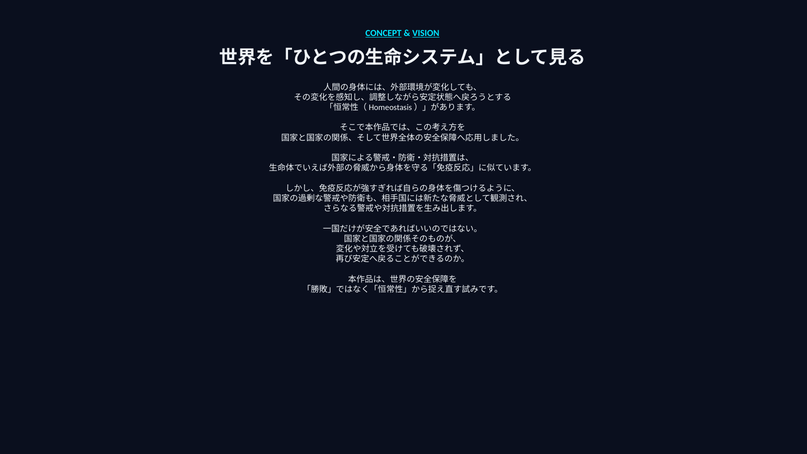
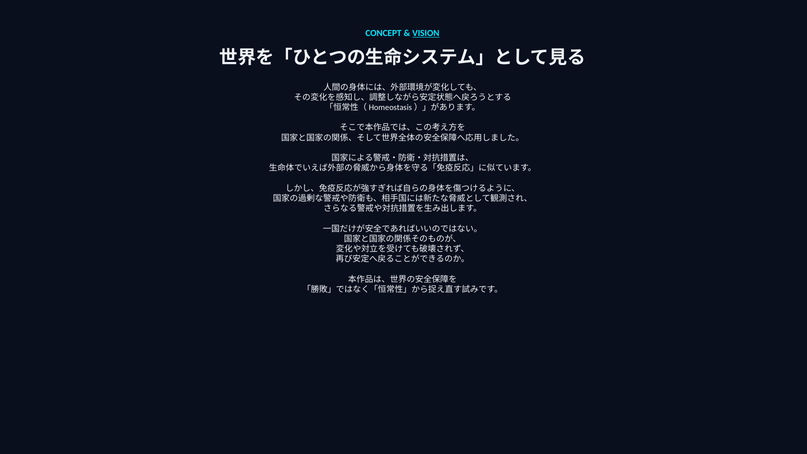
CONCEPT underline: present -> none (384, 33)
